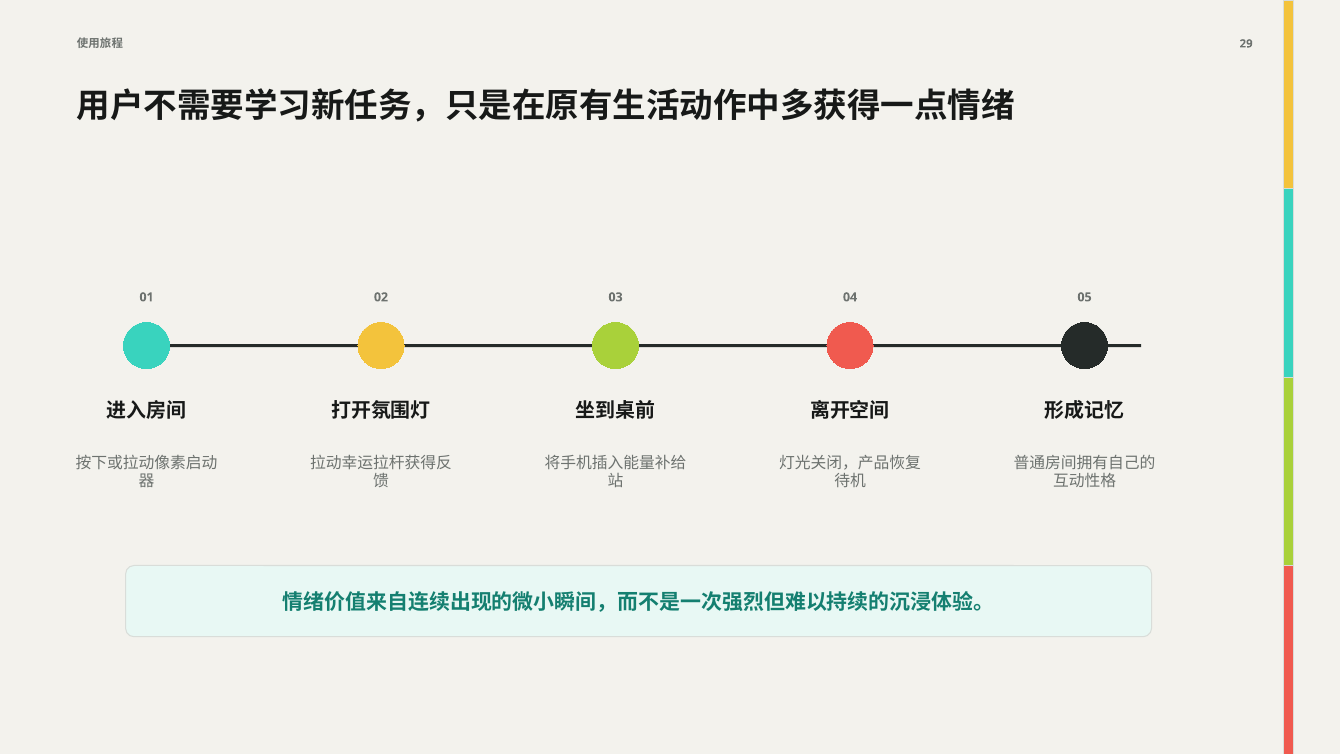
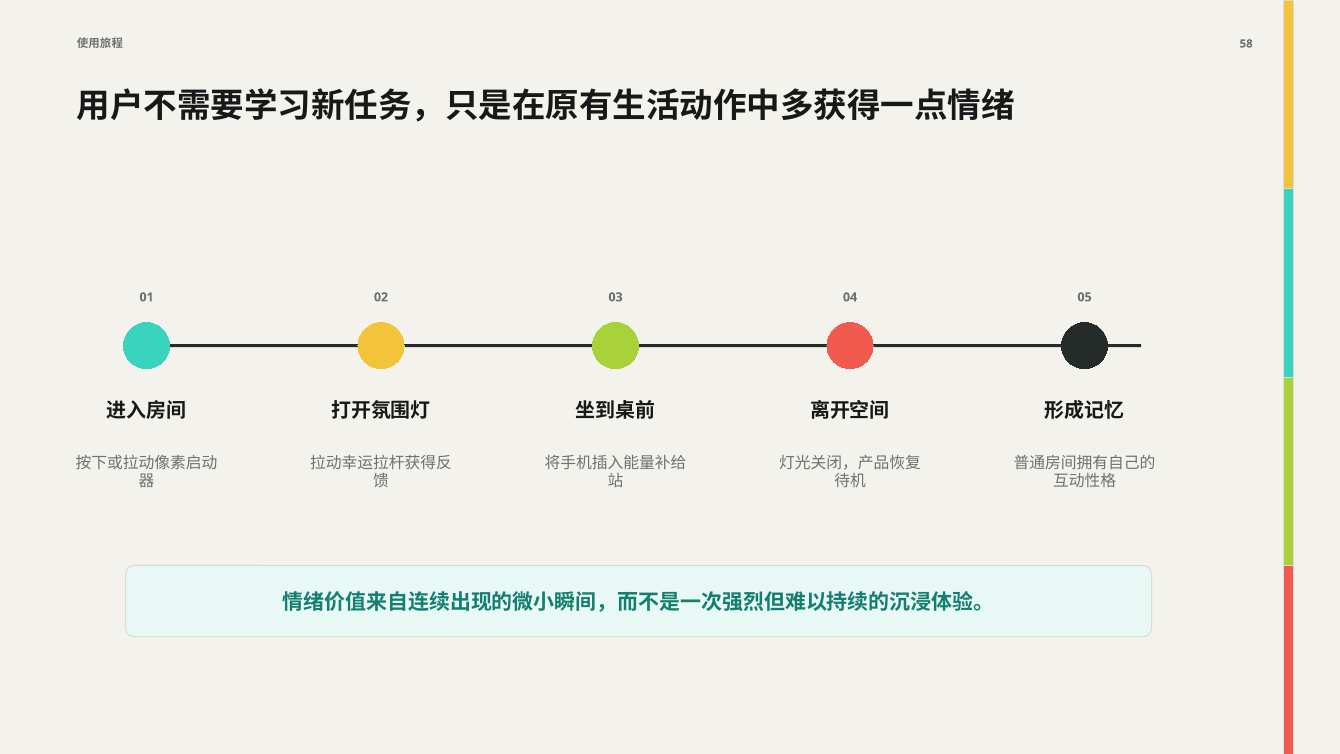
29: 29 -> 58 (1246, 44)
